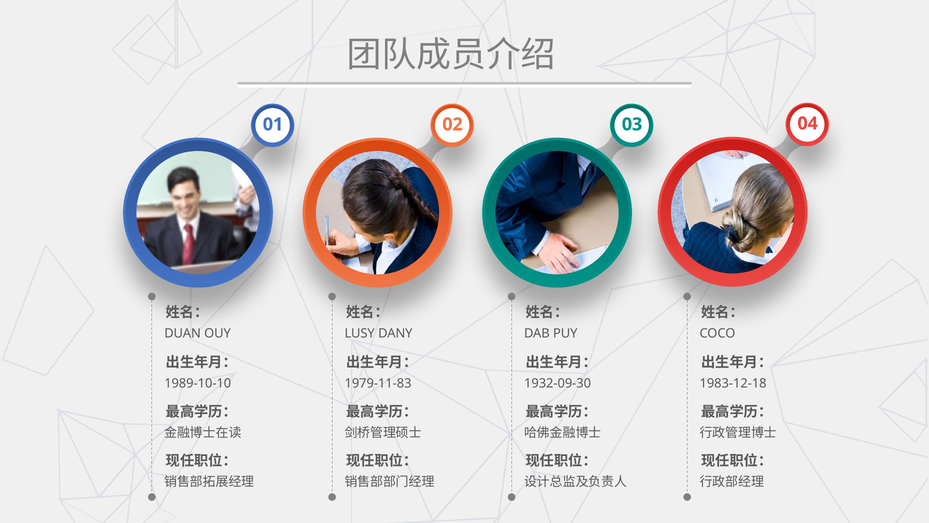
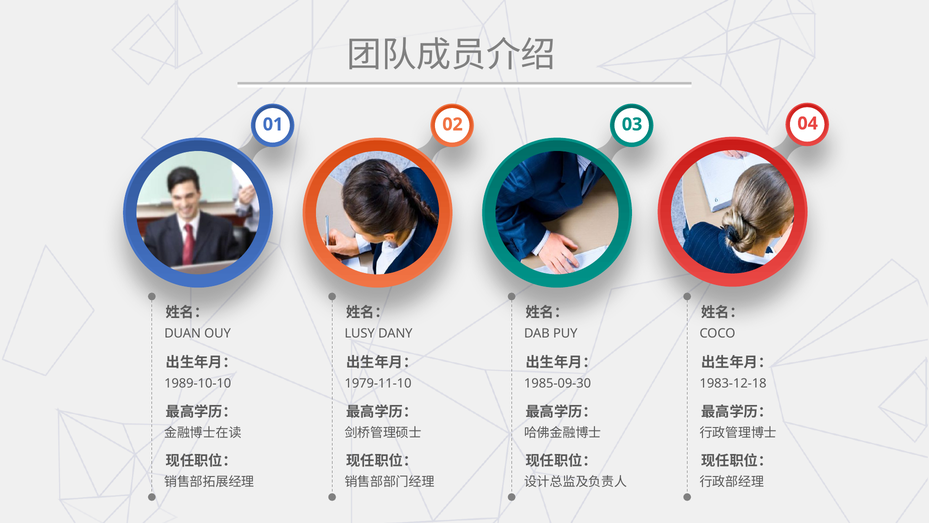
1979-11-83: 1979-11-83 -> 1979-11-10 (378, 383)
1932-09-30: 1932-09-30 -> 1985-09-30 (558, 383)
